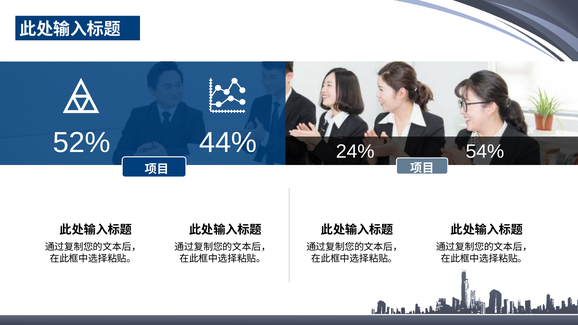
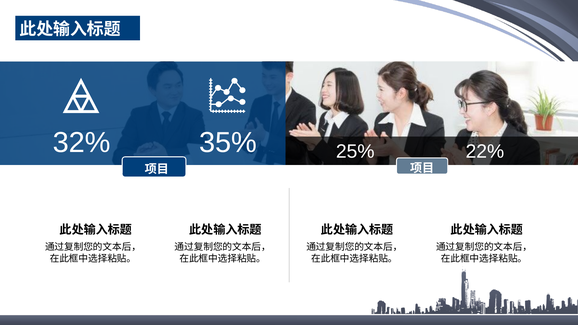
52%: 52% -> 32% (82, 143)
44%: 44% -> 35% (228, 143)
24%: 24% -> 25% (355, 152)
54%: 54% -> 22% (485, 152)
